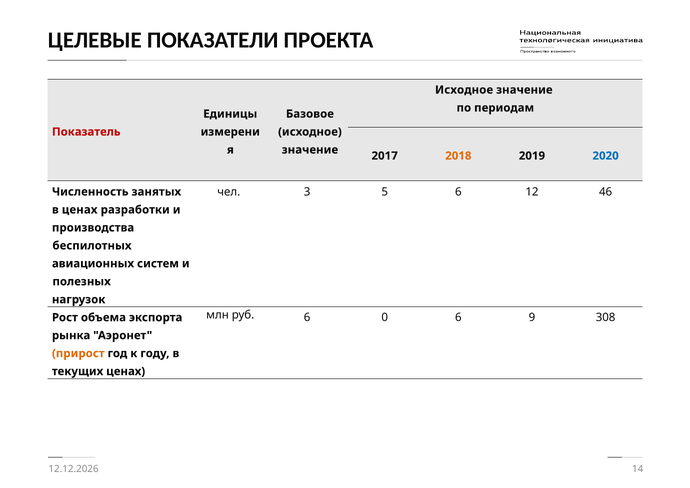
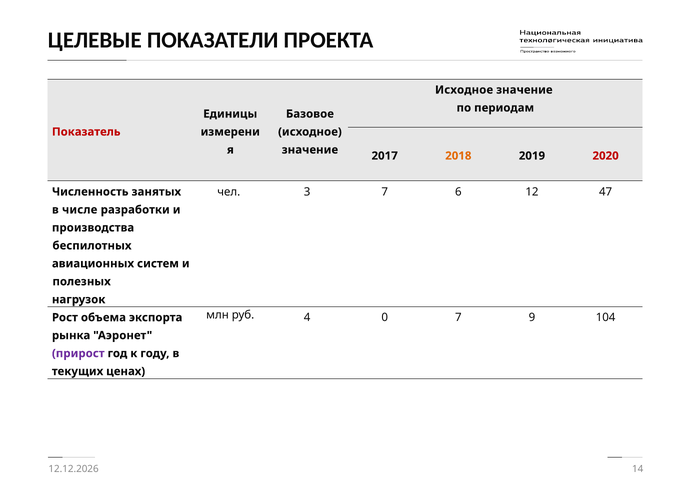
2020 colour: blue -> red (606, 156)
3 5: 5 -> 7 (385, 192)
46: 46 -> 47 (606, 192)
в ценах: ценах -> числе (80, 210)
руб 6: 6 -> 4 (307, 318)
0 6: 6 -> 7 (458, 318)
308: 308 -> 104 (606, 318)
прирост colour: orange -> purple (78, 354)
